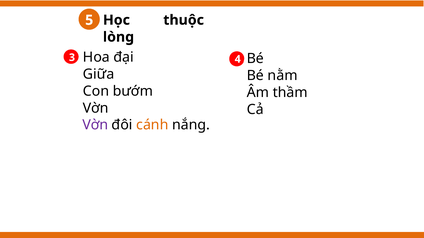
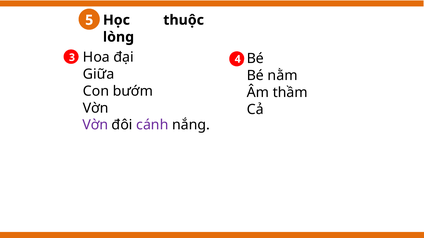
cánh colour: orange -> purple (152, 125)
